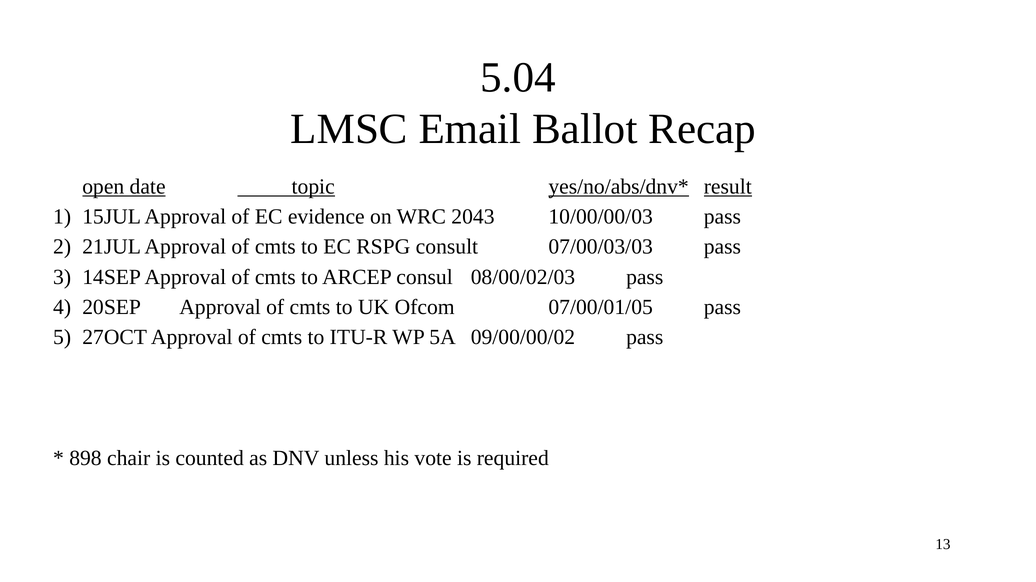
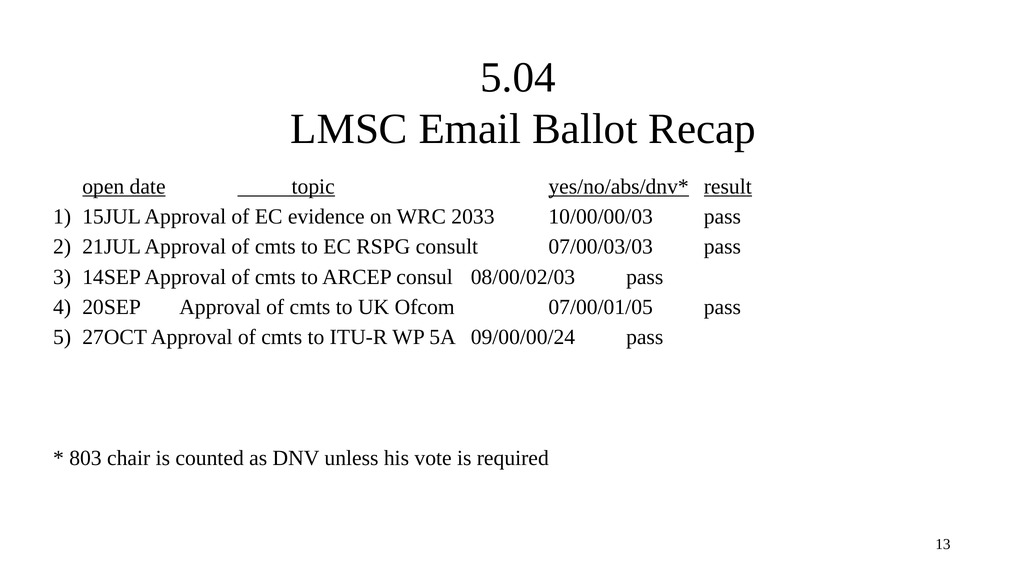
2043: 2043 -> 2033 (473, 217)
09/00/00/02: 09/00/00/02 -> 09/00/00/24 (523, 338)
898: 898 -> 803 (85, 459)
